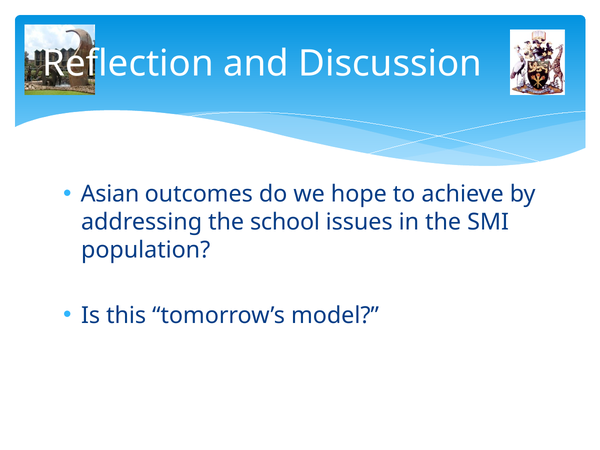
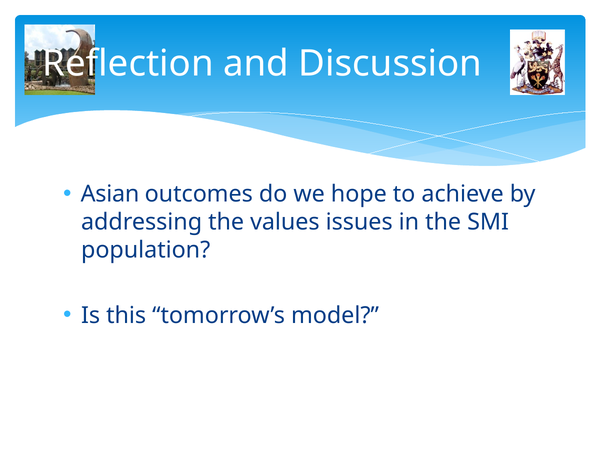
school: school -> values (285, 222)
